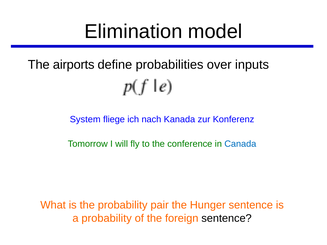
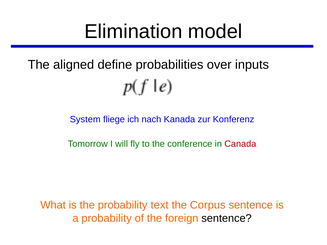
airports: airports -> aligned (74, 65)
Canada colour: blue -> red (240, 144)
pair: pair -> text (160, 205)
Hunger: Hunger -> Corpus (208, 205)
